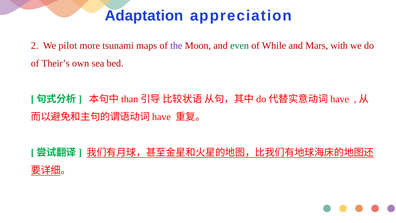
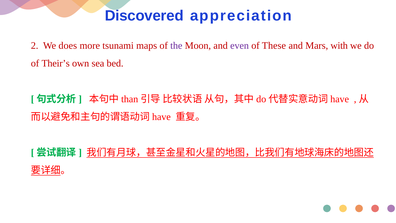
Adaptation: Adaptation -> Discovered (144, 16)
pilot: pilot -> does (68, 46)
even colour: green -> purple (240, 46)
While: While -> These (274, 46)
